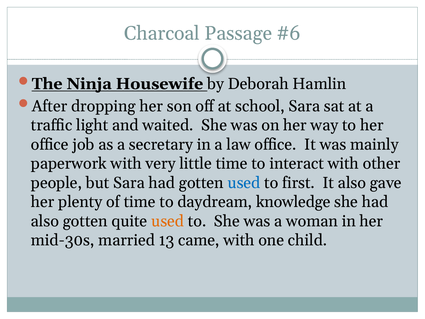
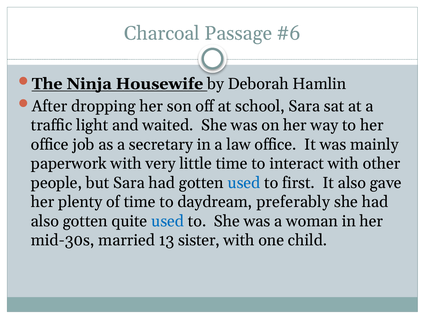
knowledge: knowledge -> preferably (293, 202)
used colour: orange -> blue (168, 221)
came: came -> sister (199, 240)
